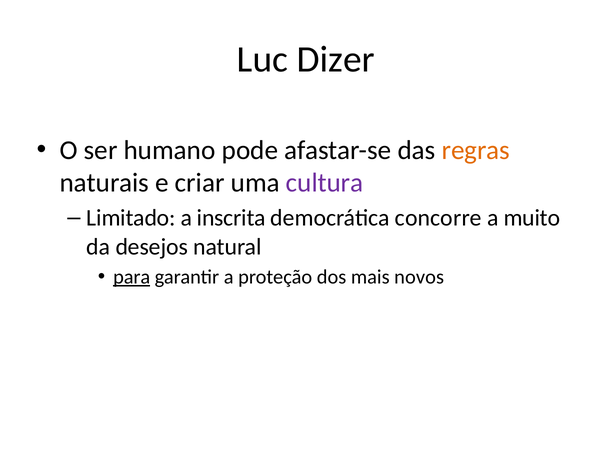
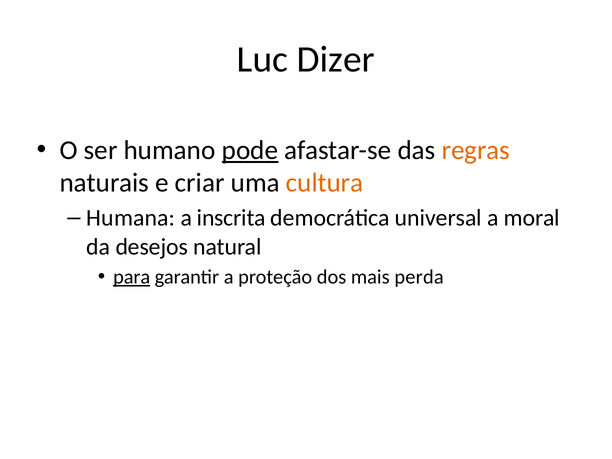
pode underline: none -> present (250, 150)
cultura colour: purple -> orange (325, 183)
Limitado: Limitado -> Humana (131, 218)
concorre: concorre -> universal (438, 218)
muito: muito -> moral (532, 218)
novos: novos -> perda (419, 277)
